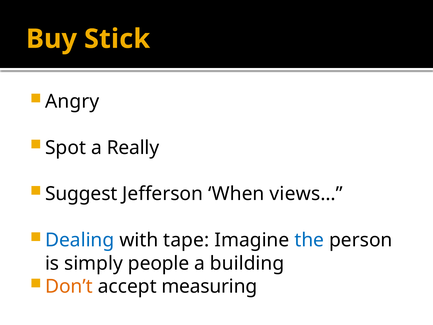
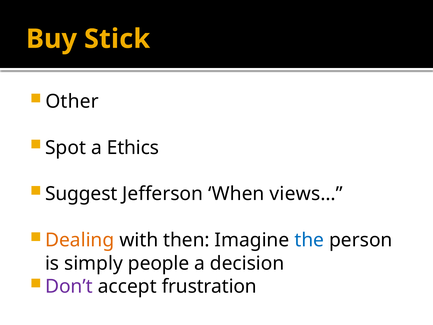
Angry: Angry -> Other (72, 101)
Really: Really -> Ethics (133, 148)
Dealing colour: blue -> orange (80, 240)
tape: tape -> then (186, 240)
building: building -> decision (247, 263)
Don’t colour: orange -> purple (69, 286)
measuring: measuring -> frustration (209, 286)
